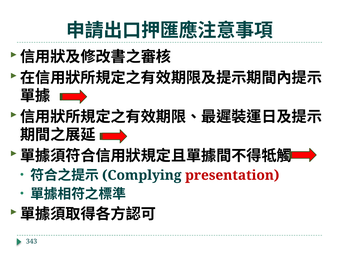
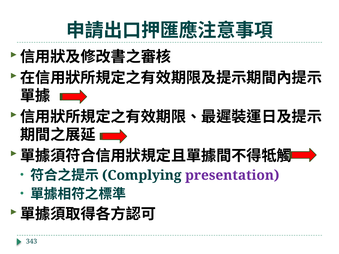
presentation colour: red -> purple (232, 175)
